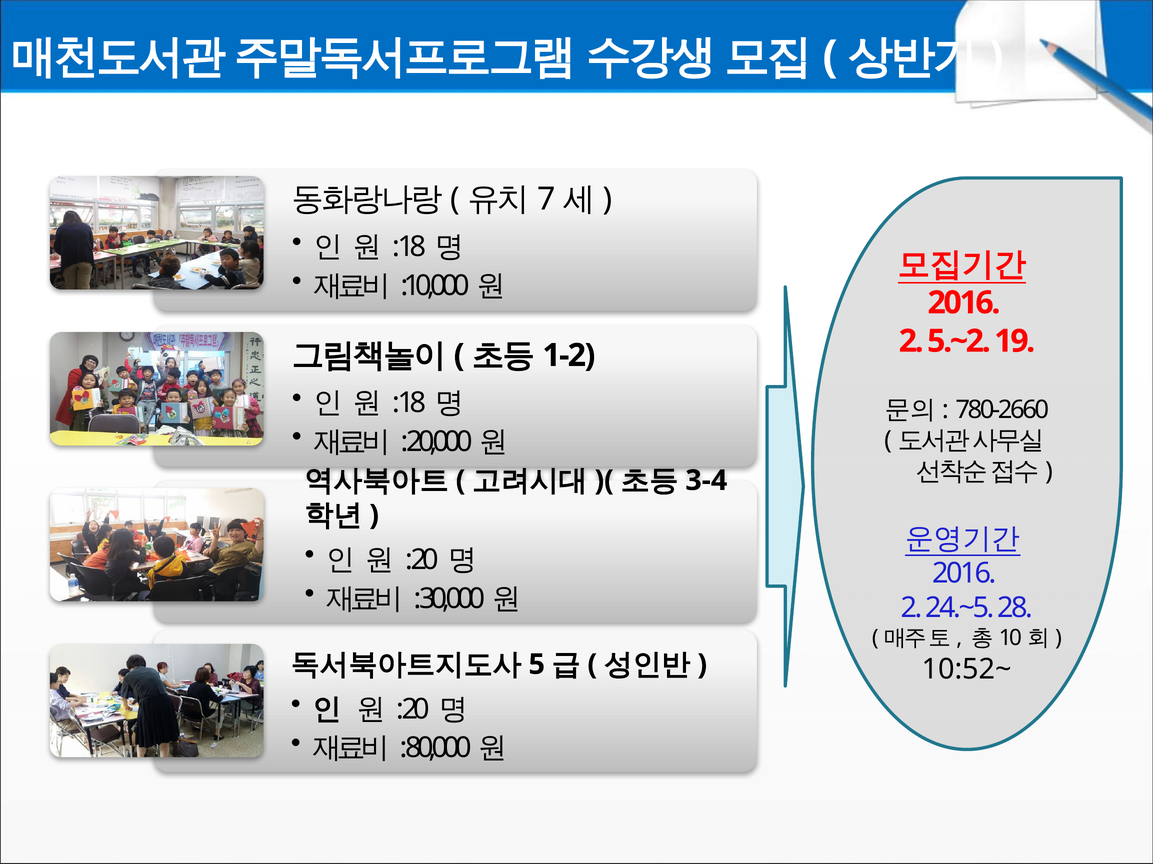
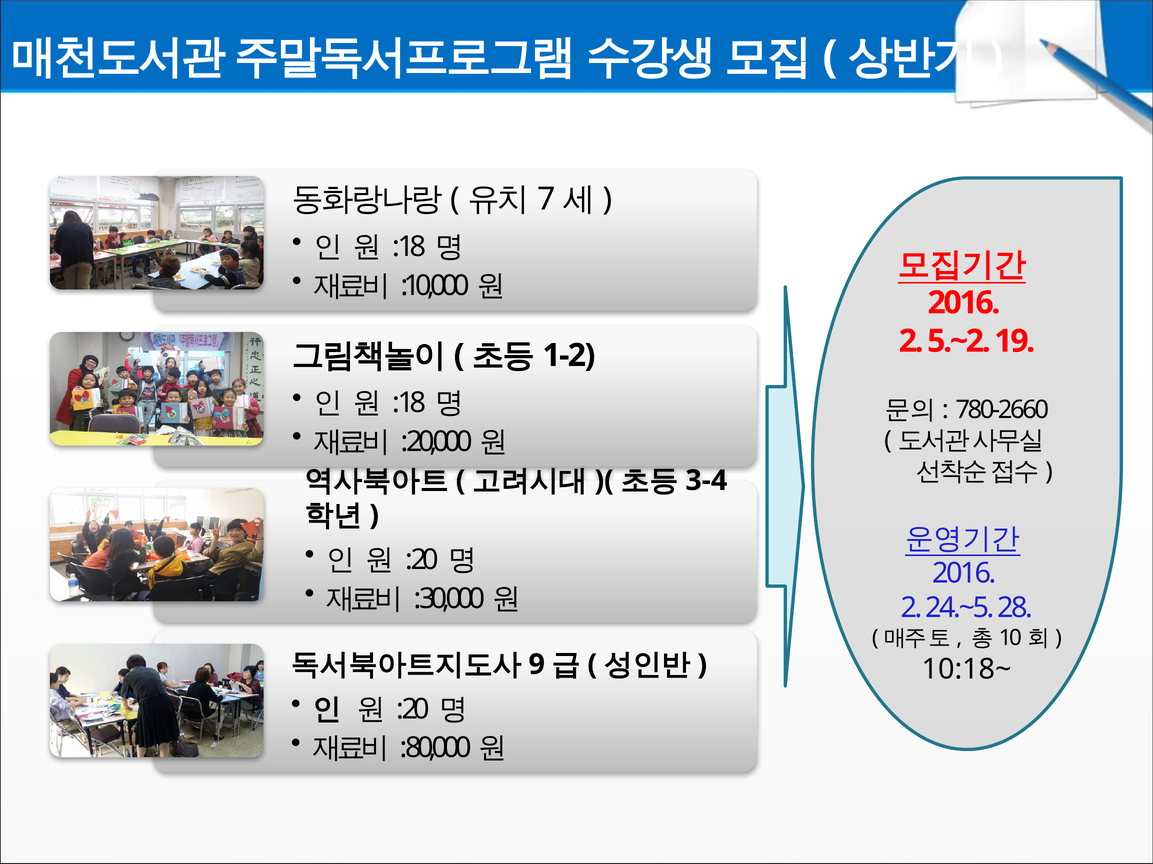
5: 5 -> 9 (537, 665)
10:52~: 10:52~ -> 10:18~ (967, 670)
